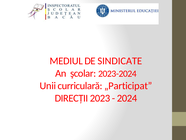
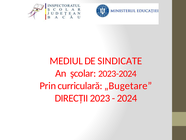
Unii: Unii -> Prin (48, 85)
„Participat: „Participat -> „Bugetare (128, 85)
